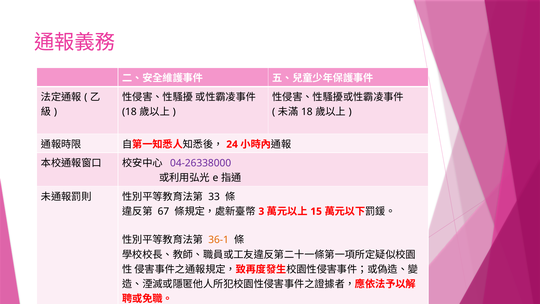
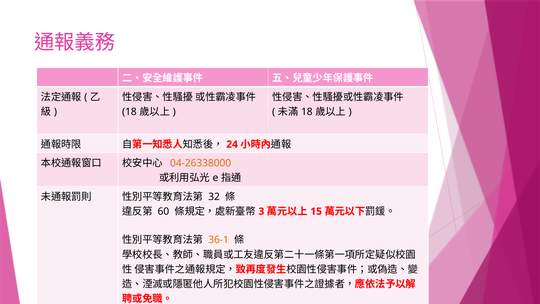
04-26338000 colour: purple -> orange (201, 163)
33: 33 -> 32 (214, 197)
67: 67 -> 60 (163, 211)
